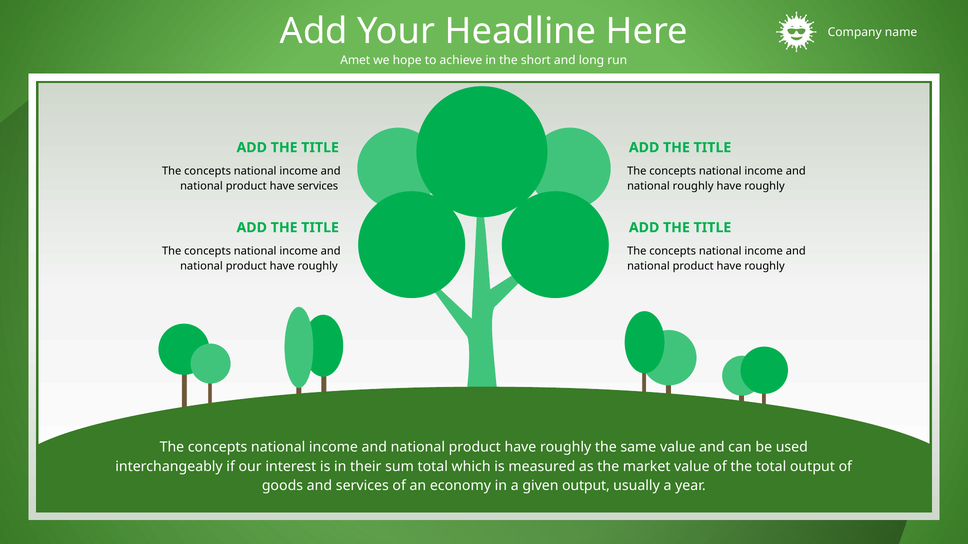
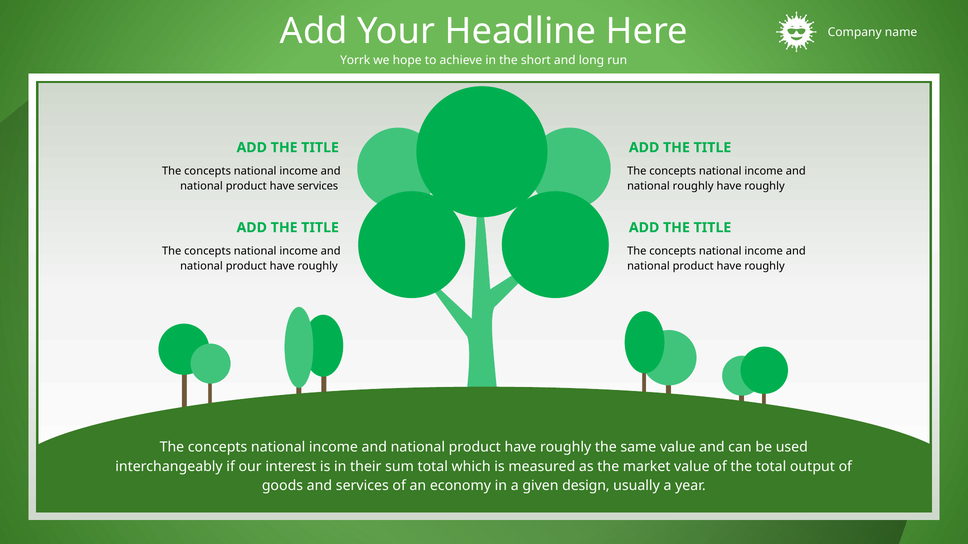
Amet: Amet -> Yorrk (355, 60)
given output: output -> design (586, 486)
